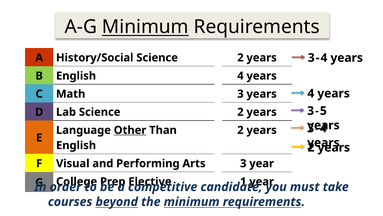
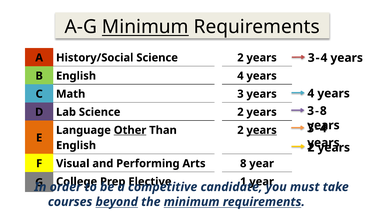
5: 5 -> 8 (323, 111)
years underline: none -> present (262, 130)
Arts 3: 3 -> 8 (243, 163)
